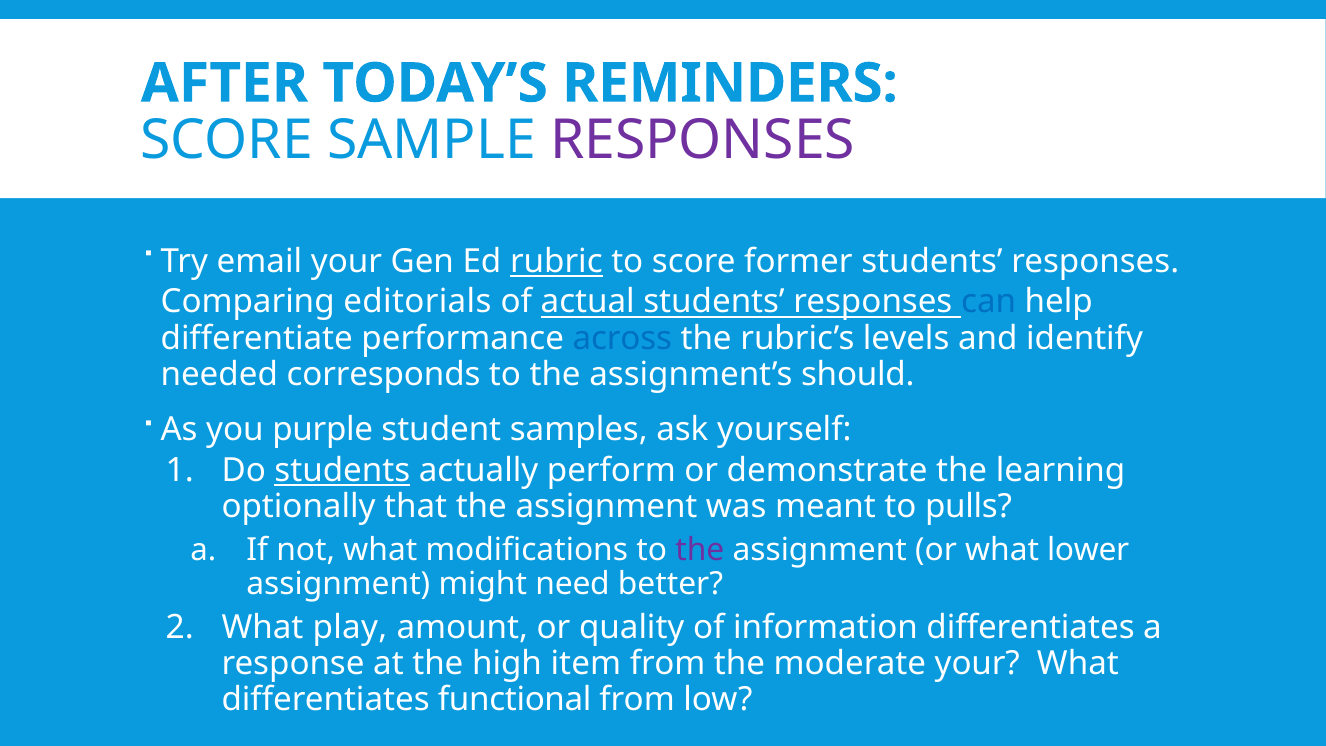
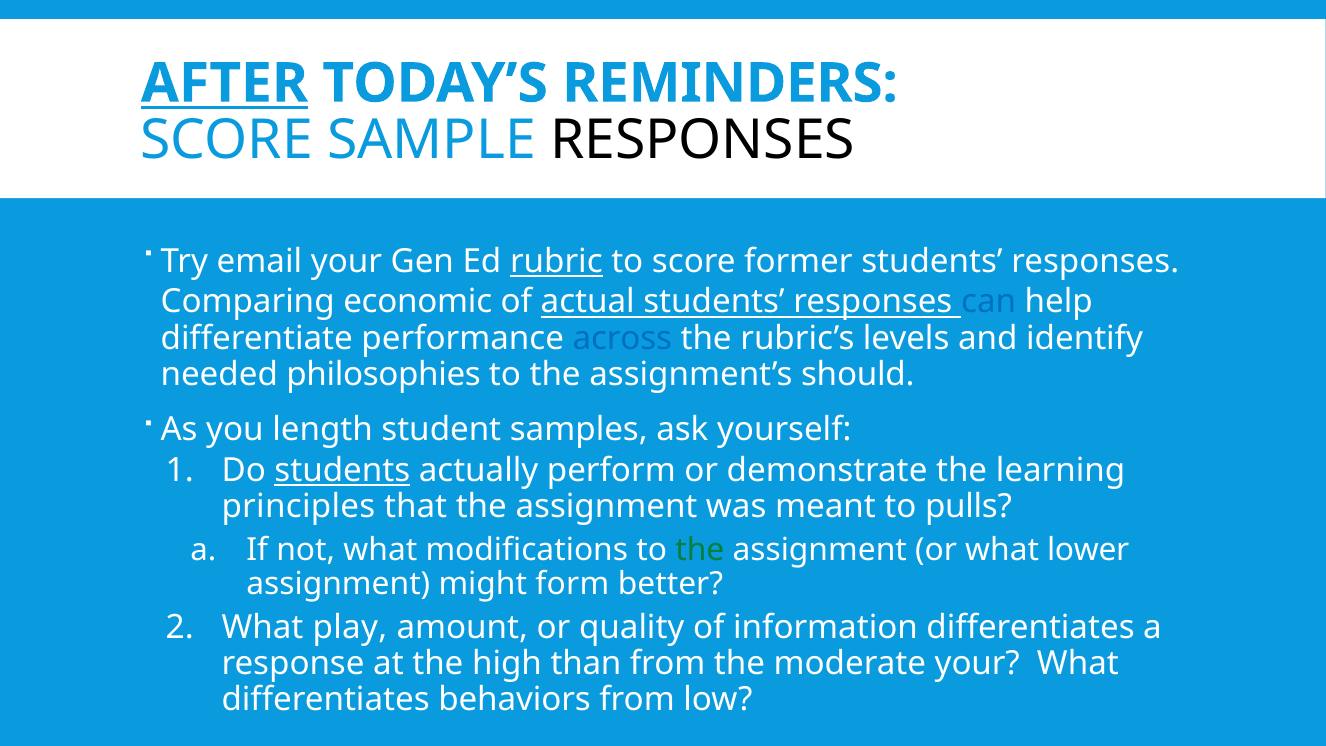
AFTER underline: none -> present (224, 83)
RESPONSES colour: purple -> black (703, 140)
editorials: editorials -> economic (418, 302)
corresponds: corresponds -> philosophies (384, 374)
purple: purple -> length (323, 429)
optionally: optionally -> principles (298, 507)
the colour: purple -> green (700, 550)
need: need -> form (572, 584)
item: item -> than (586, 663)
functional: functional -> behaviors (515, 699)
